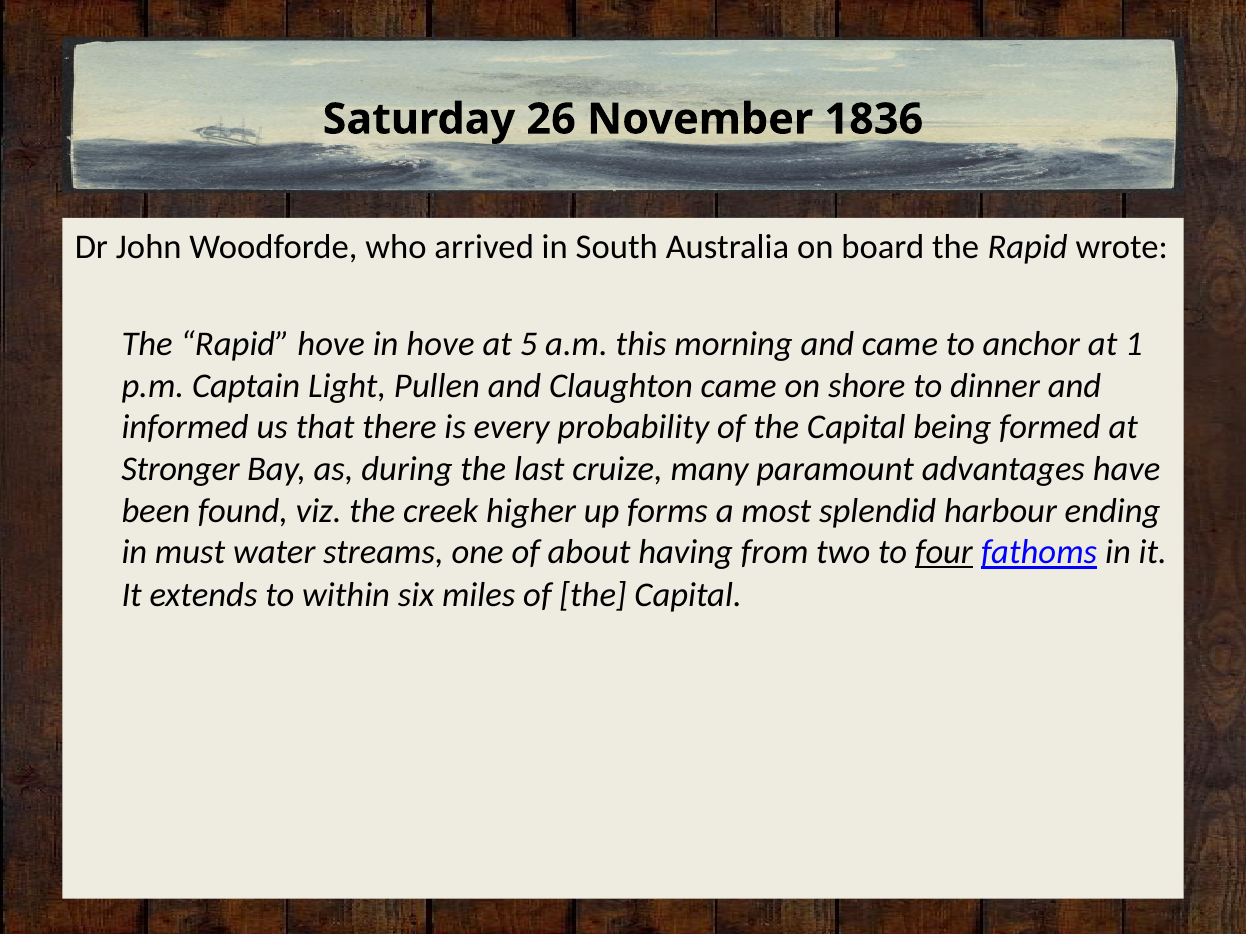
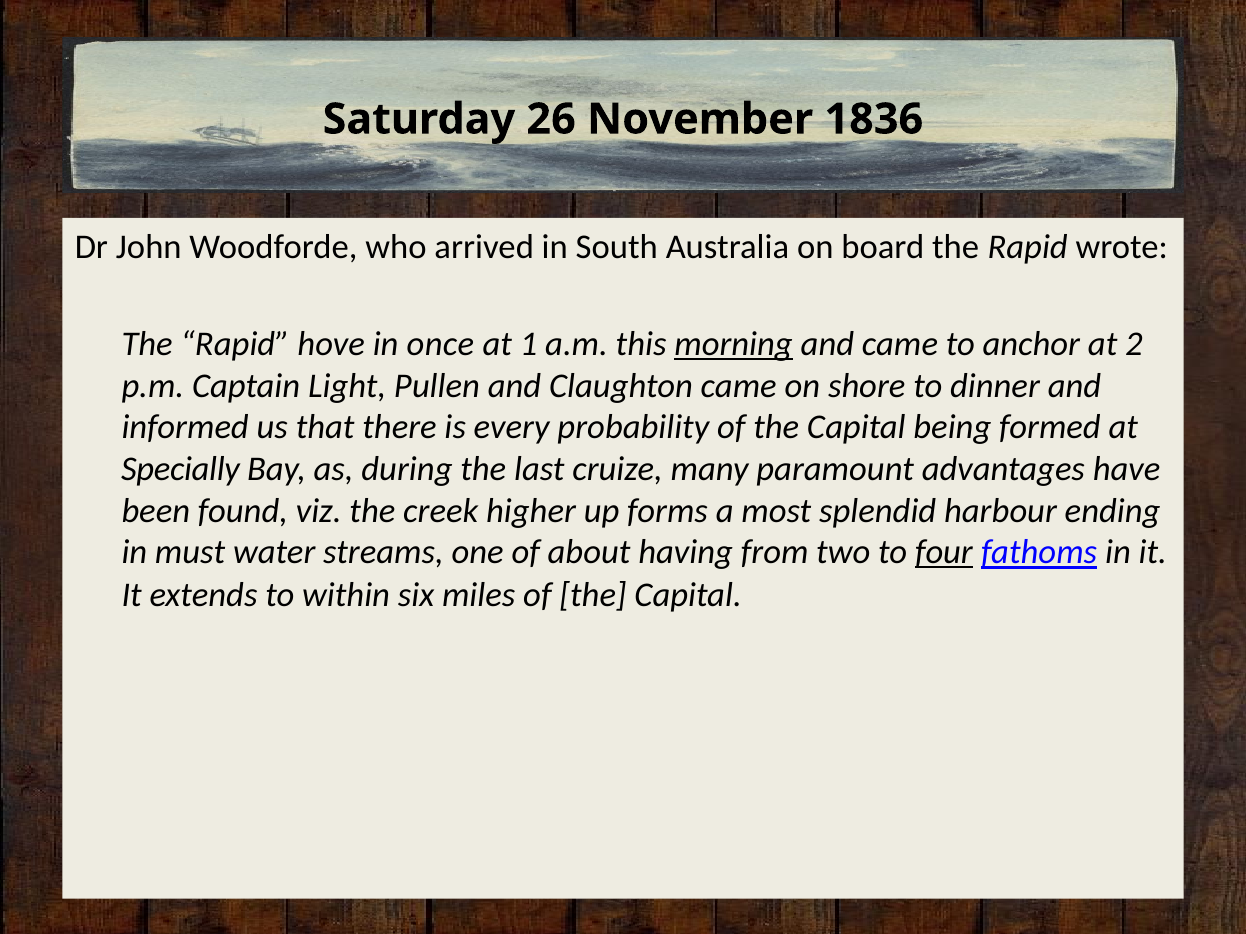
in hove: hove -> once (440, 345)
5: 5 -> 1 (529, 345)
morning underline: none -> present (734, 345)
1: 1 -> 2 (1134, 345)
Stronger: Stronger -> Specially (180, 469)
